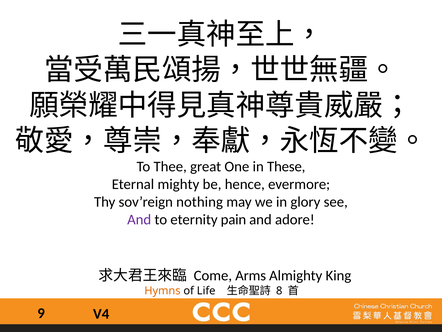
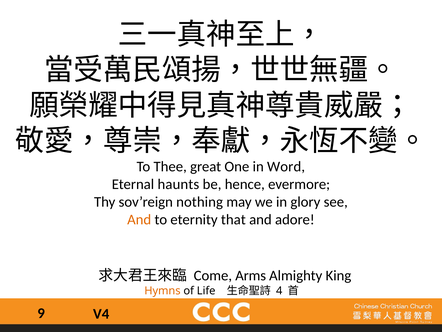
These: These -> Word (286, 166)
mighty: mighty -> haunts (178, 184)
And colour: purple -> orange (139, 219)
pain: pain -> that (233, 219)
8: 8 -> 4 (279, 290)
